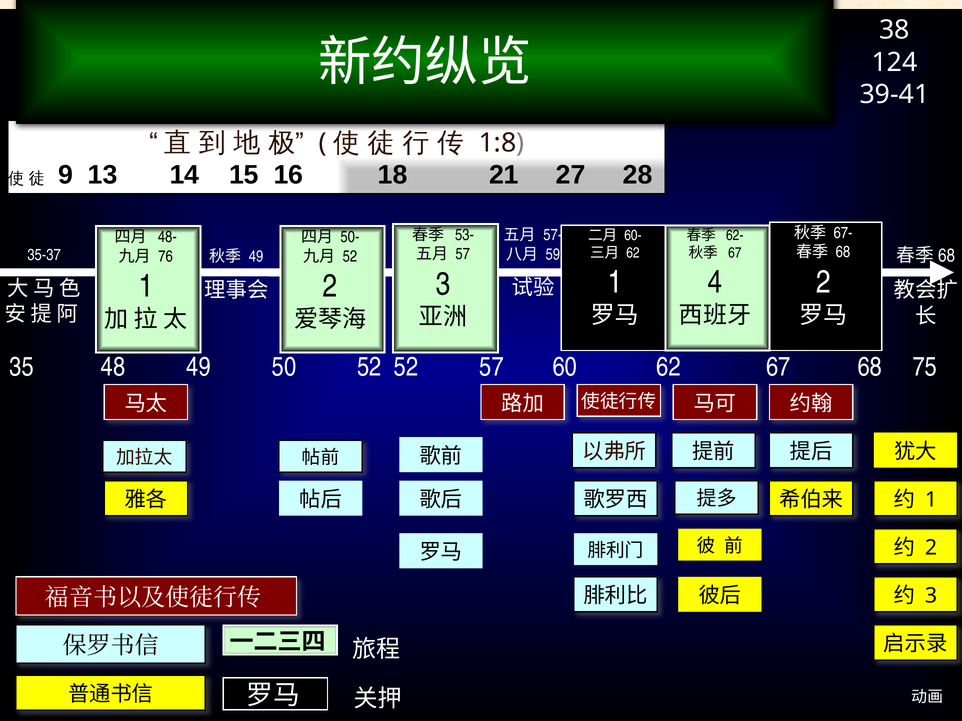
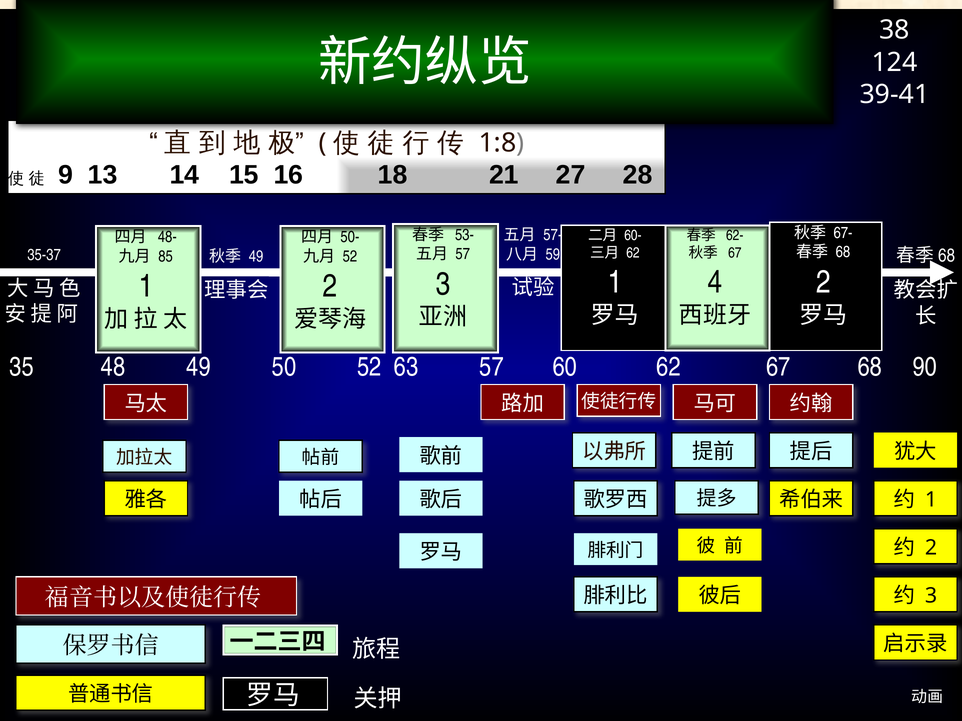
76: 76 -> 85 (166, 256)
52 52: 52 -> 63 (406, 367)
75: 75 -> 90 (925, 367)
